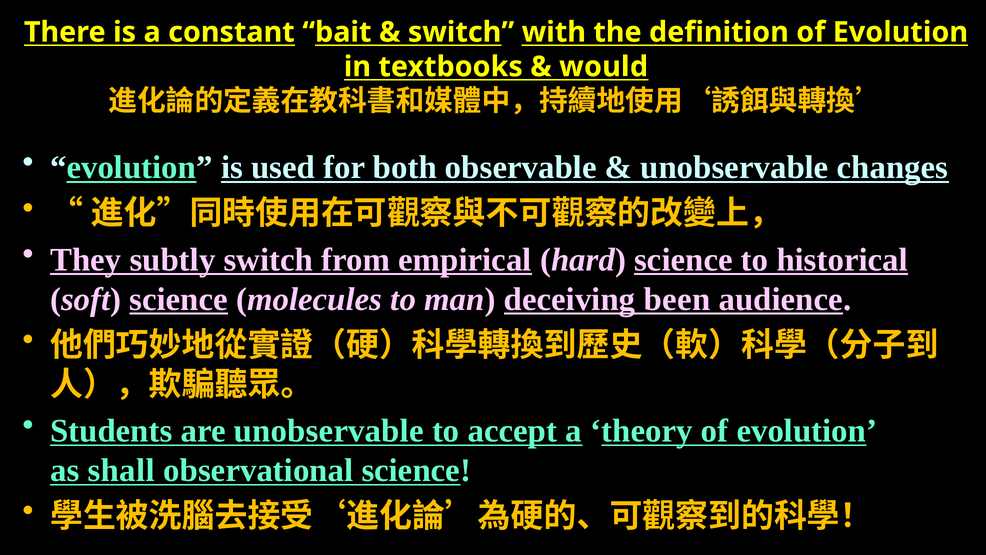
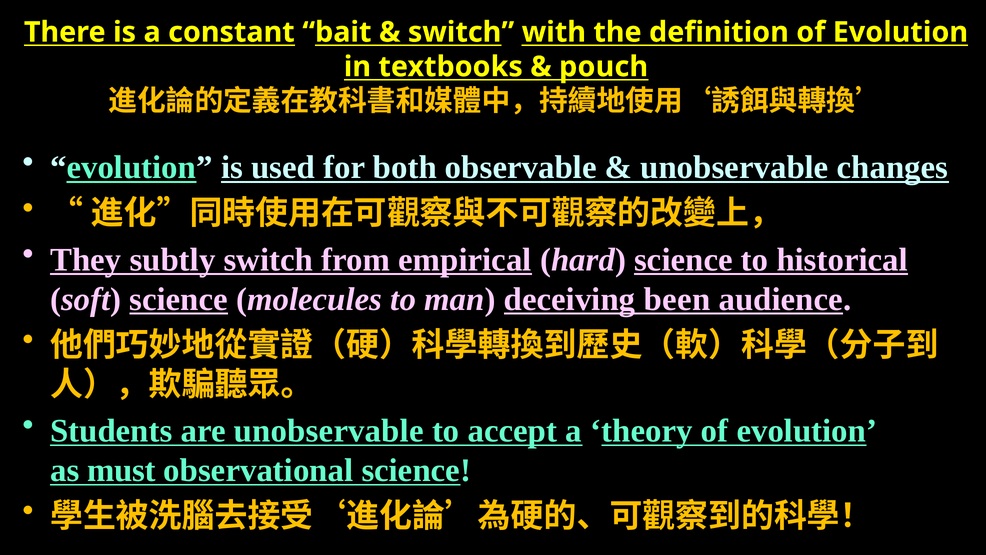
would: would -> pouch (604, 67)
shall: shall -> must (122, 470)
